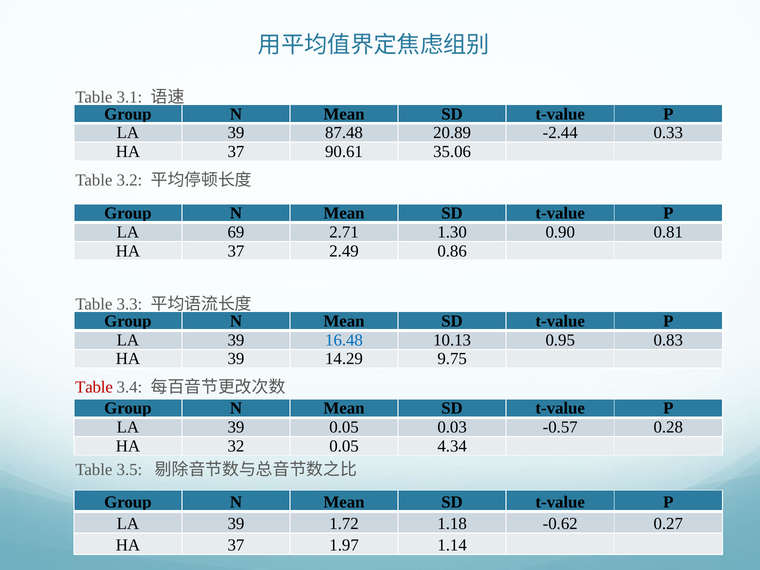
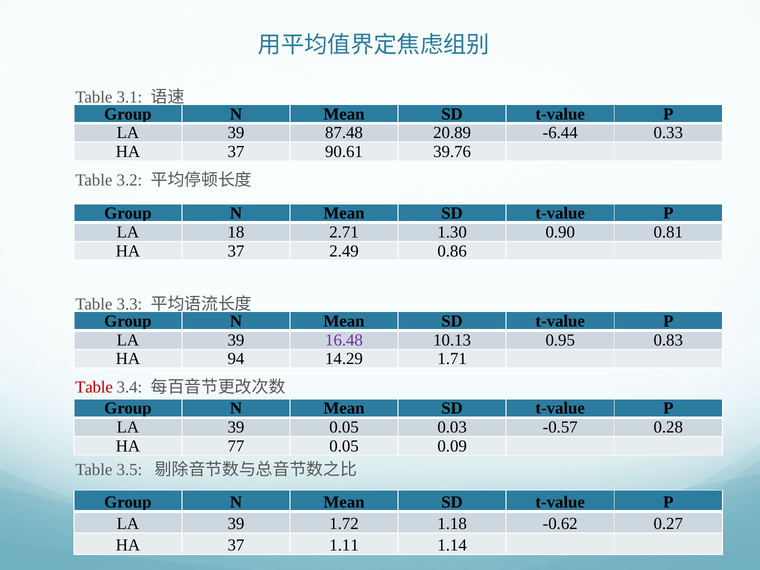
-2.44: -2.44 -> -6.44 (560, 133)
35.06: 35.06 -> 39.76 (452, 152)
69: 69 -> 18 (236, 232)
16.48 colour: blue -> purple (344, 340)
HA 39: 39 -> 94 (236, 359)
9.75: 9.75 -> 1.71 (452, 359)
32: 32 -> 77 (236, 446)
4.34: 4.34 -> 0.09 (452, 446)
1.97: 1.97 -> 1.11 (344, 545)
